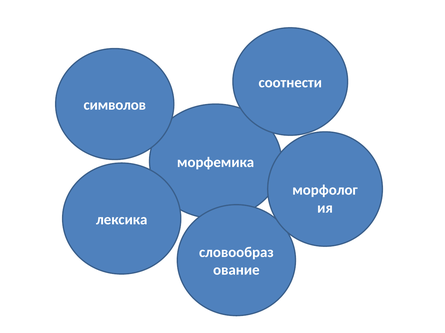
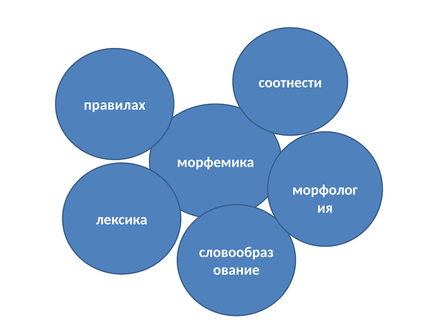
символов: символов -> правилах (115, 105)
